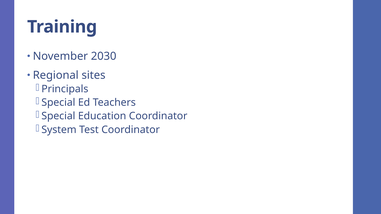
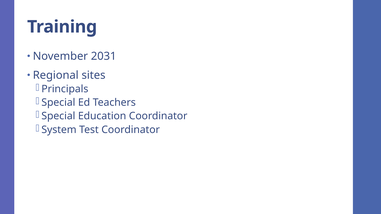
2030: 2030 -> 2031 (104, 56)
